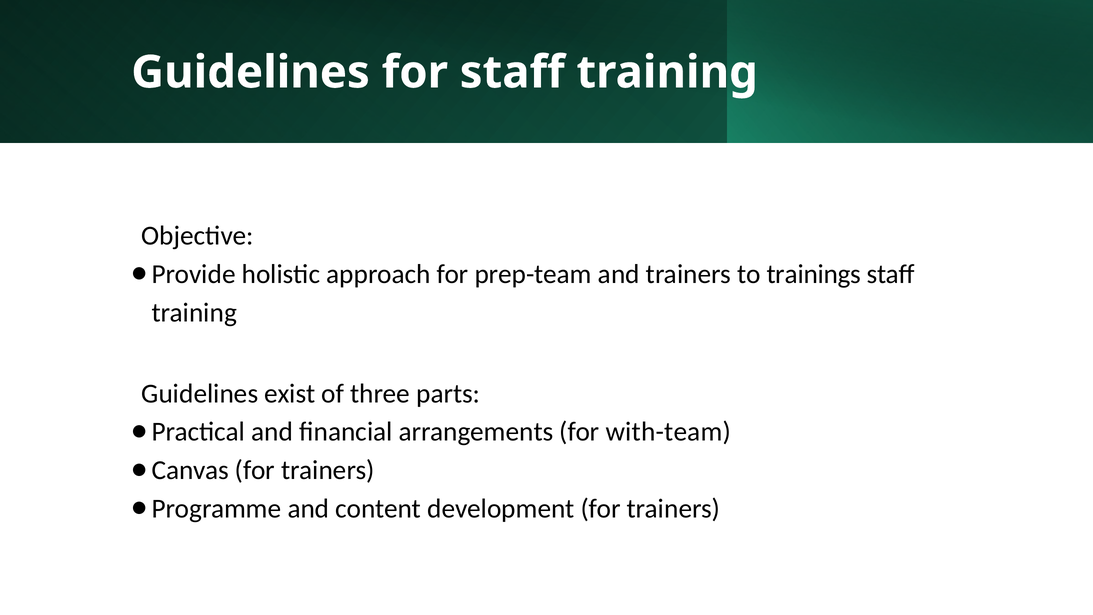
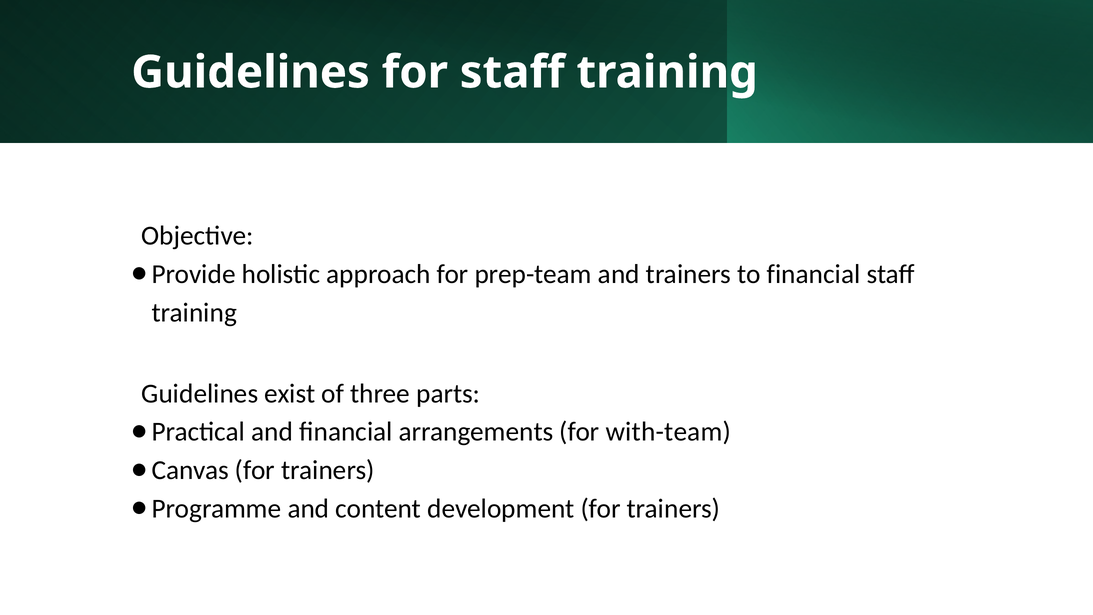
to trainings: trainings -> financial (814, 274)
